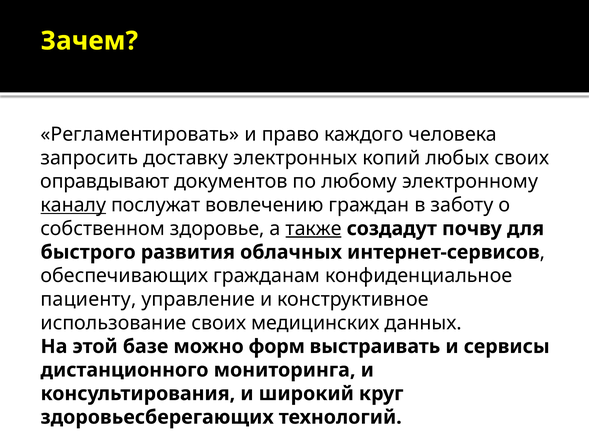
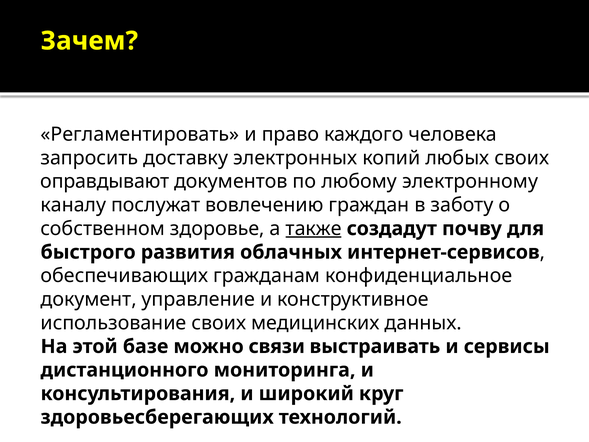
каналу underline: present -> none (73, 205)
пациенту: пациенту -> документ (89, 299)
форм: форм -> связи (277, 346)
